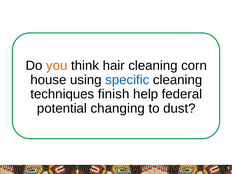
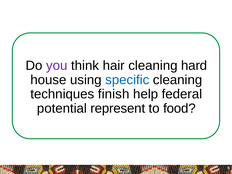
you colour: orange -> purple (57, 66)
corn: corn -> hard (194, 66)
changing: changing -> represent (118, 108)
dust: dust -> food (179, 108)
